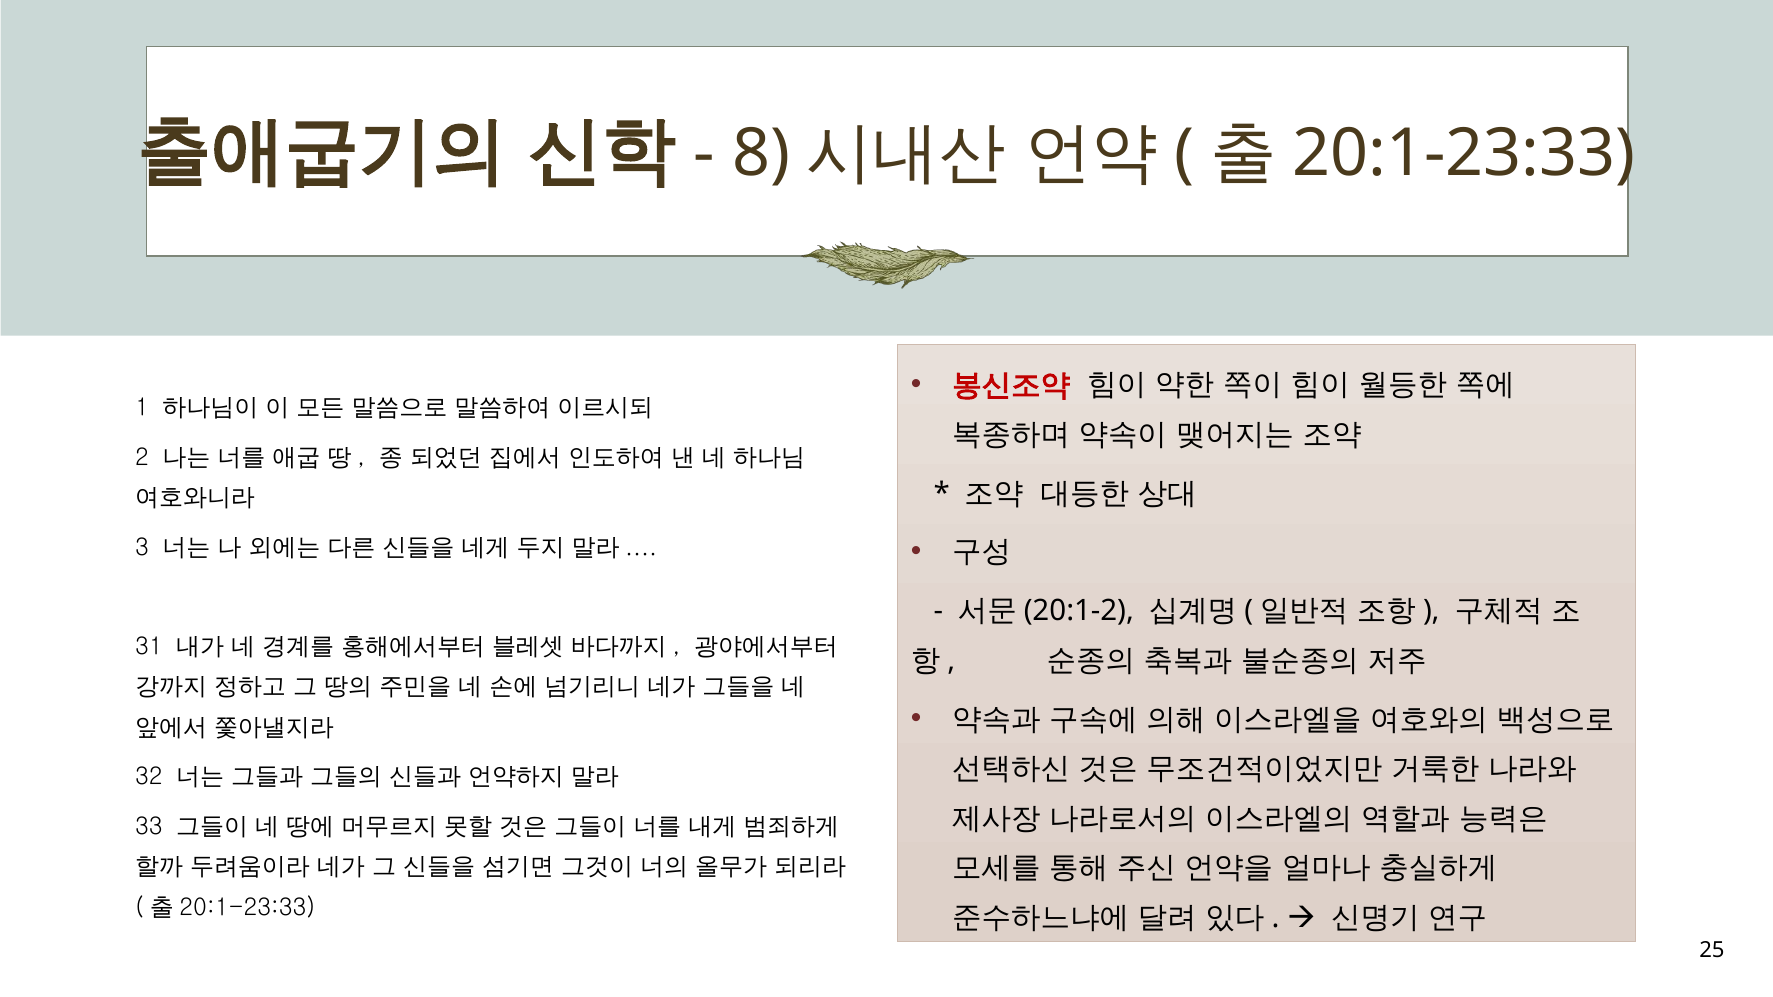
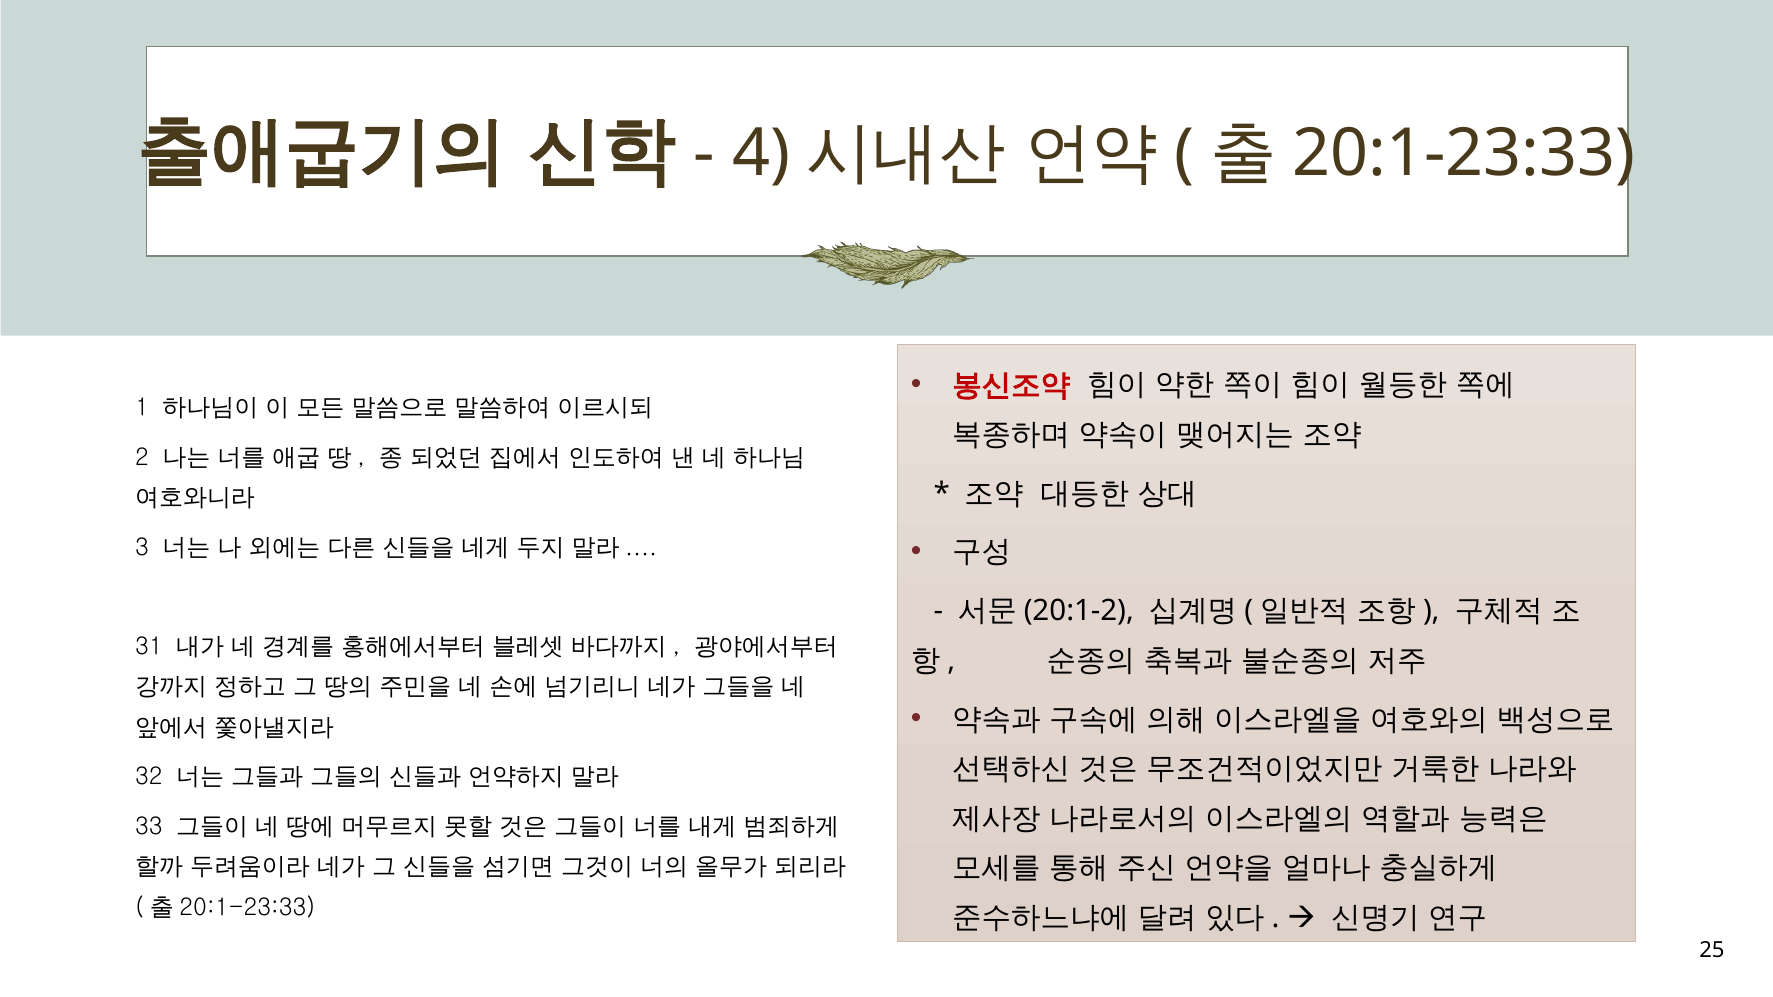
8: 8 -> 4 (761, 154)
